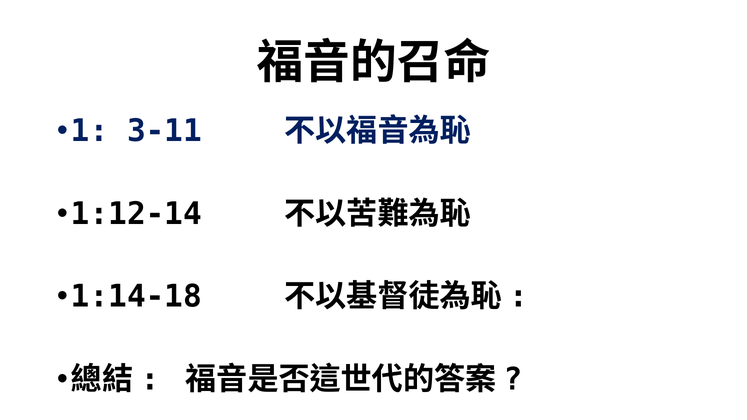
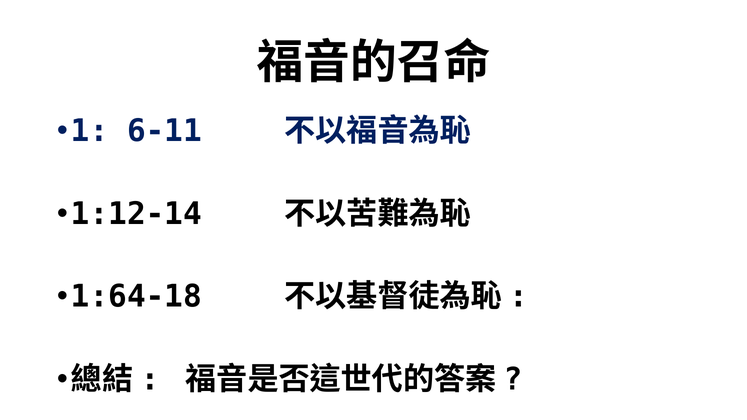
3-11: 3-11 -> 6-11 (164, 131)
1:14-18: 1:14-18 -> 1:64-18 (136, 297)
